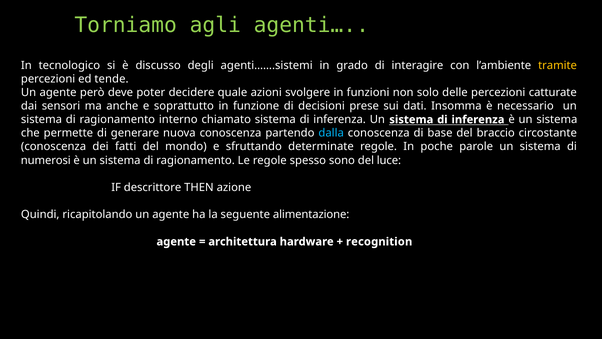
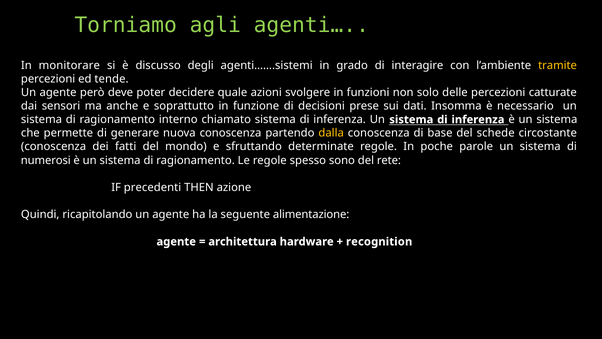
tecnologico: tecnologico -> monitorare (69, 65)
dalla colour: light blue -> yellow (331, 133)
braccio: braccio -> schede (496, 133)
luce: luce -> rete (389, 160)
descrittore: descrittore -> precedenti (153, 187)
